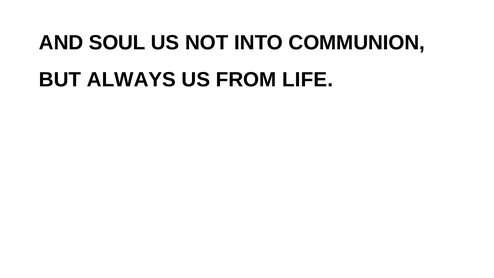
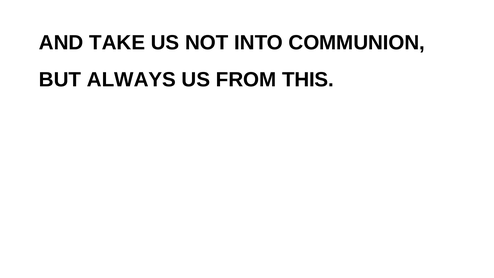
SOUL: SOUL -> TAKE (117, 43)
LIFE: LIFE -> THIS (308, 80)
